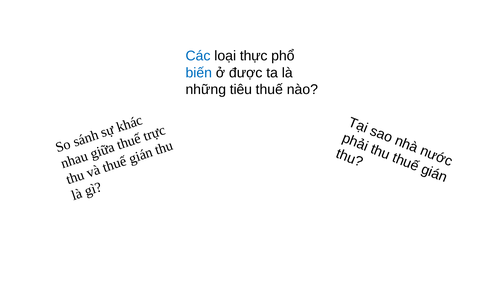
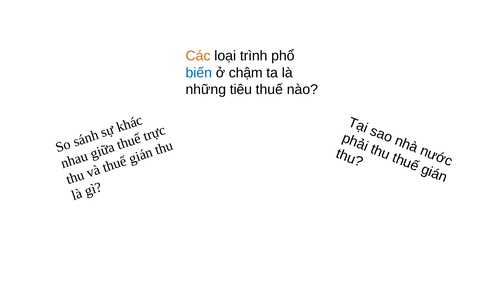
Các colour: blue -> orange (198, 56)
thực: thực -> trình (254, 56)
được: được -> chậm (246, 73)
